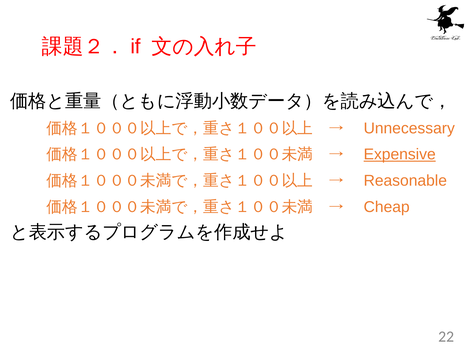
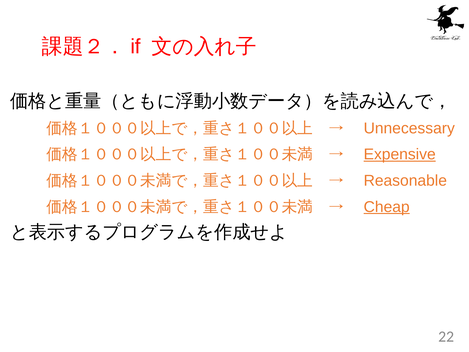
Cheap underline: none -> present (387, 207)
